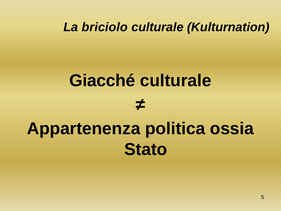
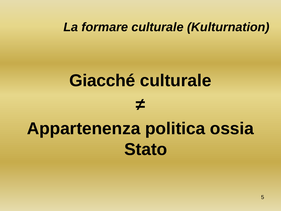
briciolo: briciolo -> formare (105, 27)
